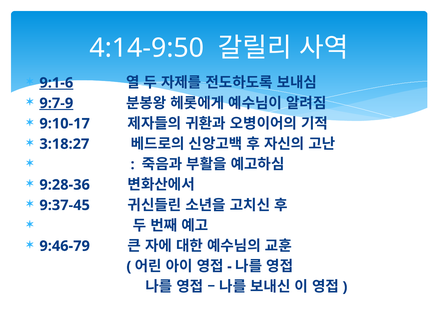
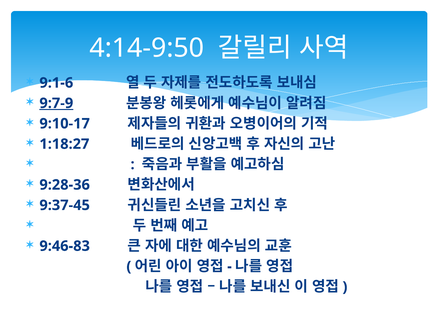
9:1-6 underline: present -> none (56, 83)
3:18:27: 3:18:27 -> 1:18:27 (64, 144)
9:46-79: 9:46-79 -> 9:46-83 (65, 246)
